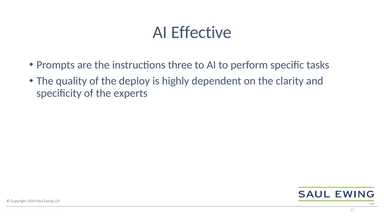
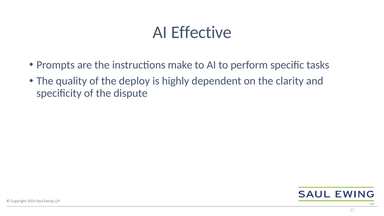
three: three -> make (180, 65)
experts: experts -> dispute (131, 93)
